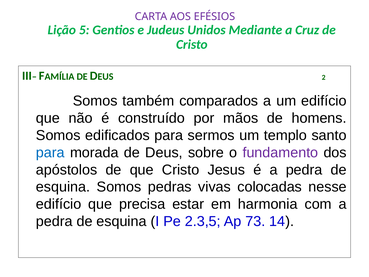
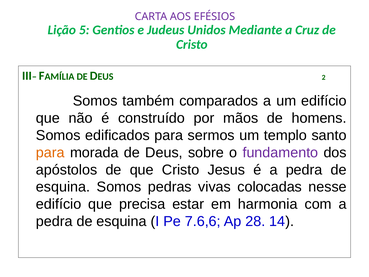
para colour: blue -> orange (50, 152)
2.3,5: 2.3,5 -> 7.6,6 (203, 221)
73: 73 -> 28 (255, 221)
